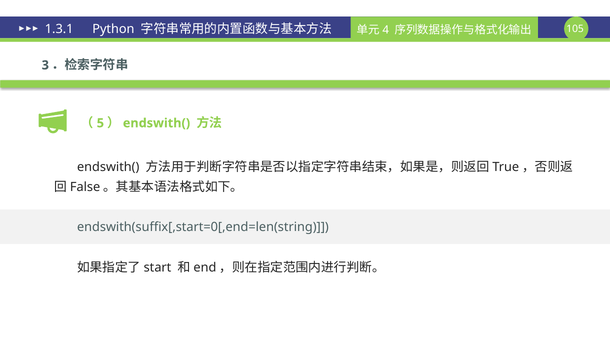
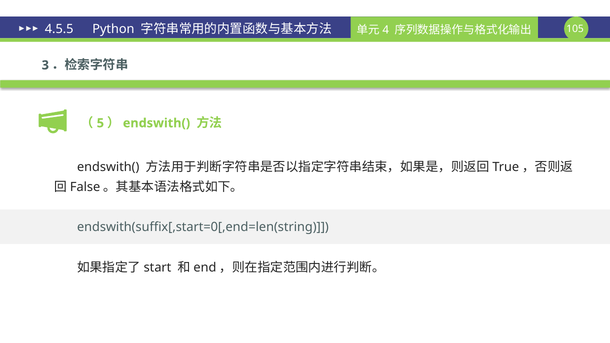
1.3.1: 1.3.1 -> 4.5.5 (59, 29)
